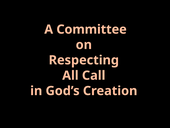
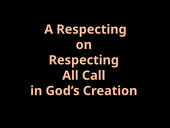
A Committee: Committee -> Respecting (92, 29)
